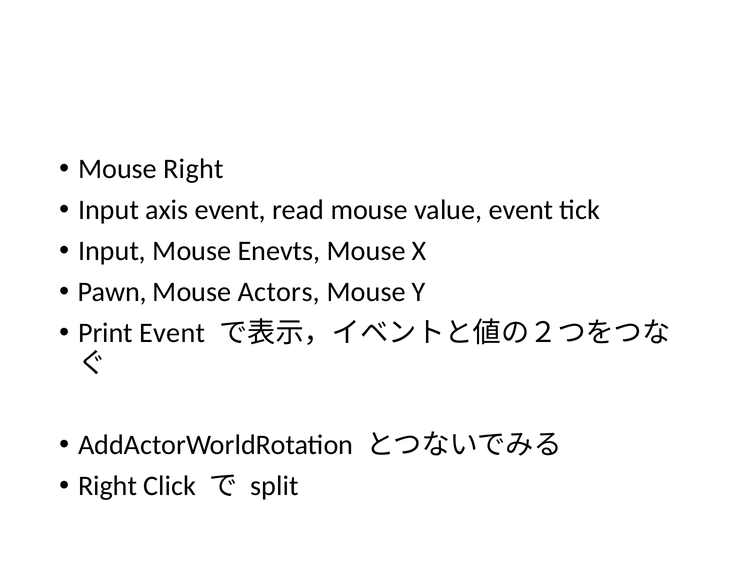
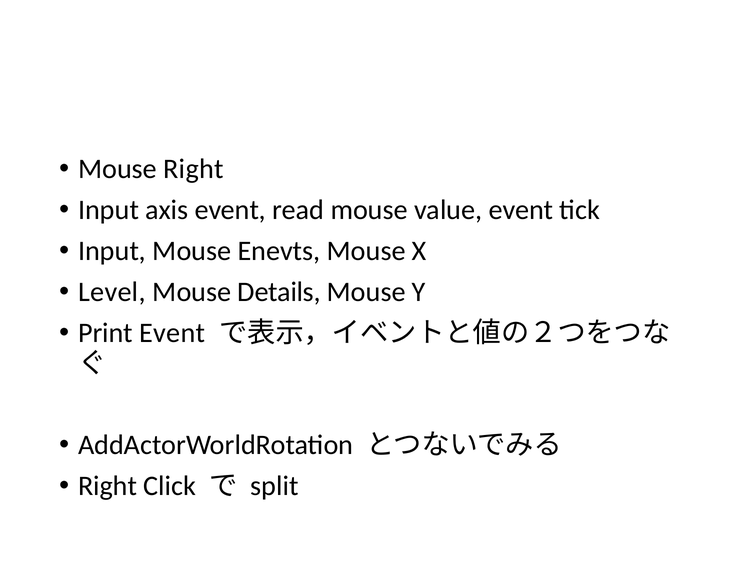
Pawn: Pawn -> Level (112, 292)
Actors: Actors -> Details (279, 292)
